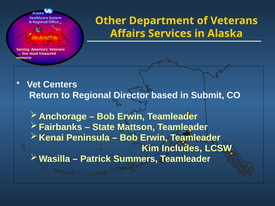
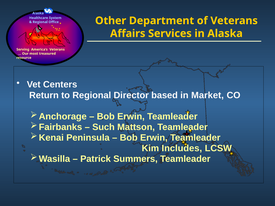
Submit: Submit -> Market (208, 95)
State: State -> Such (103, 127)
